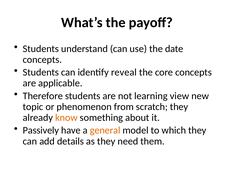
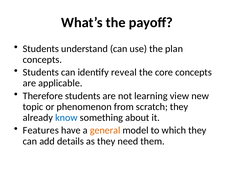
date: date -> plan (174, 49)
know colour: orange -> blue (66, 118)
Passively: Passively -> Features (41, 131)
